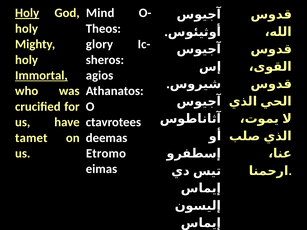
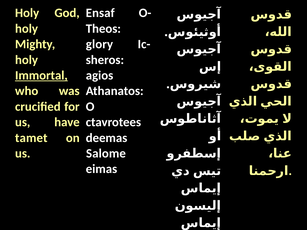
Holy underline: present -> none (27, 13)
Mind: Mind -> Ensaf (100, 13)
Etromo: Etromo -> Salome (106, 154)
